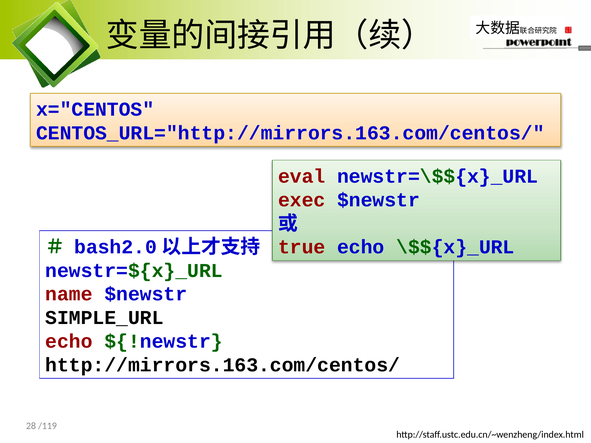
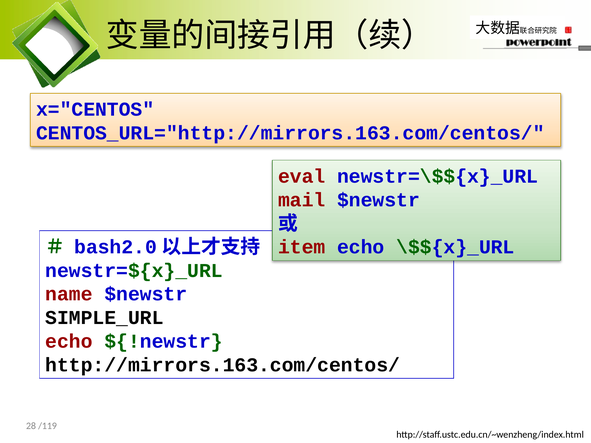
exec: exec -> mail (302, 200)
true: true -> item (302, 247)
